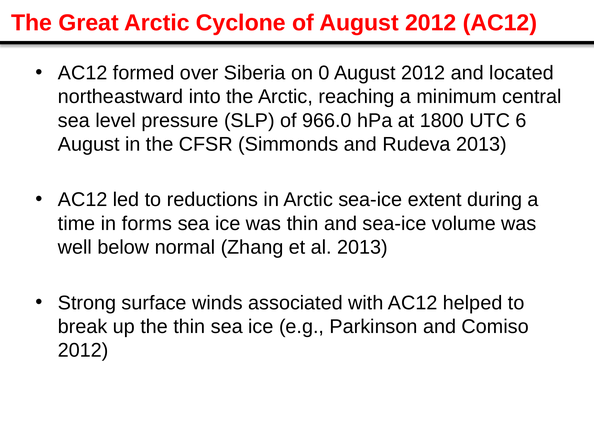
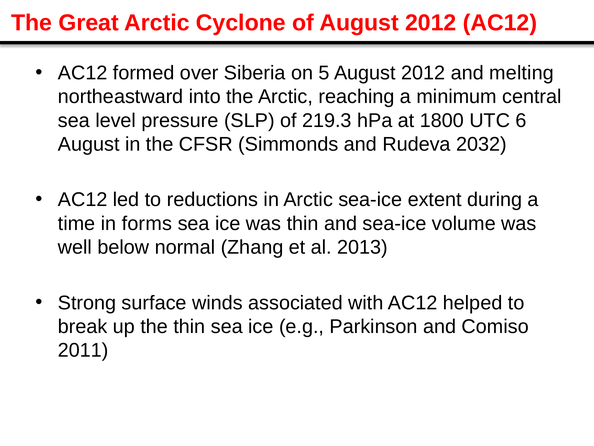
0: 0 -> 5 (324, 73)
located: located -> melting (522, 73)
966.0: 966.0 -> 219.3 (327, 120)
Rudeva 2013: 2013 -> 2032 (481, 144)
2012: 2012 -> 2011 (83, 350)
